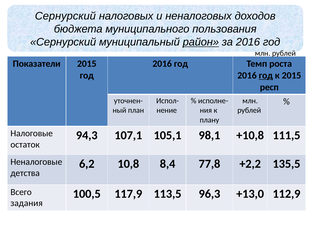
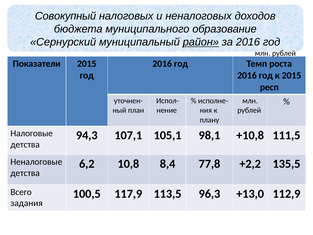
Сернурский: Сернурский -> Совокупный (65, 16)
пользования: пользования -> образование (225, 29)
год underline: present -> none (266, 75)
остаток: остаток -> детства (25, 145)
